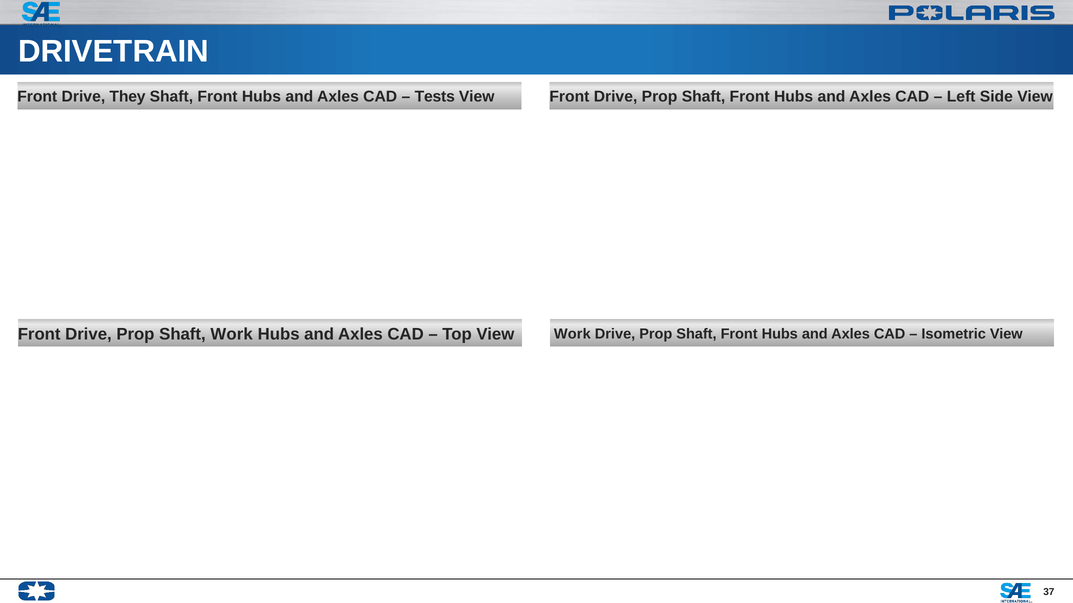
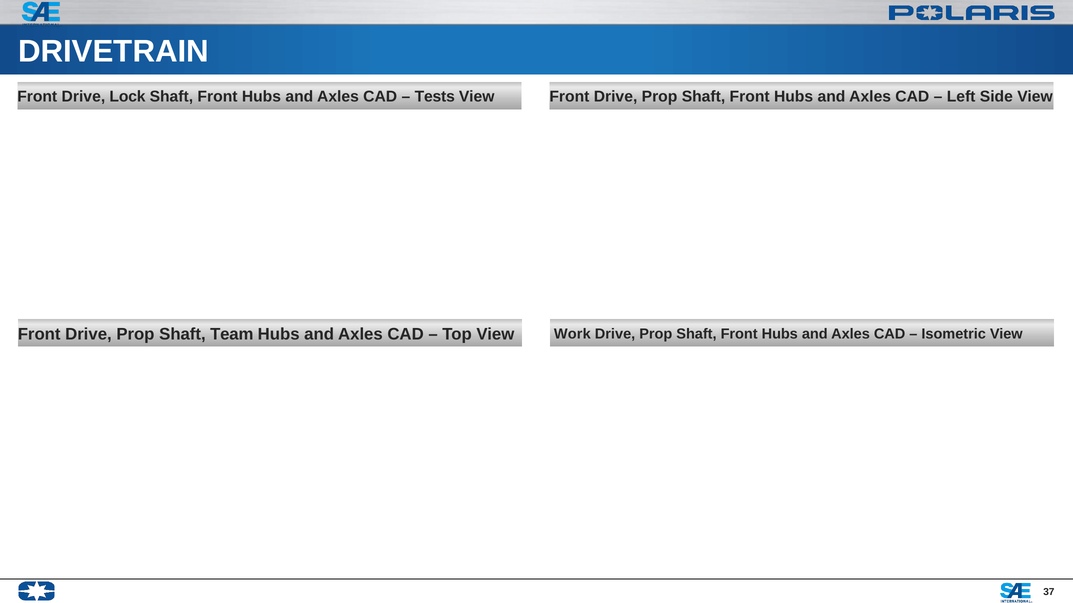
They: They -> Lock (128, 97)
Shaft Work: Work -> Team (232, 334)
